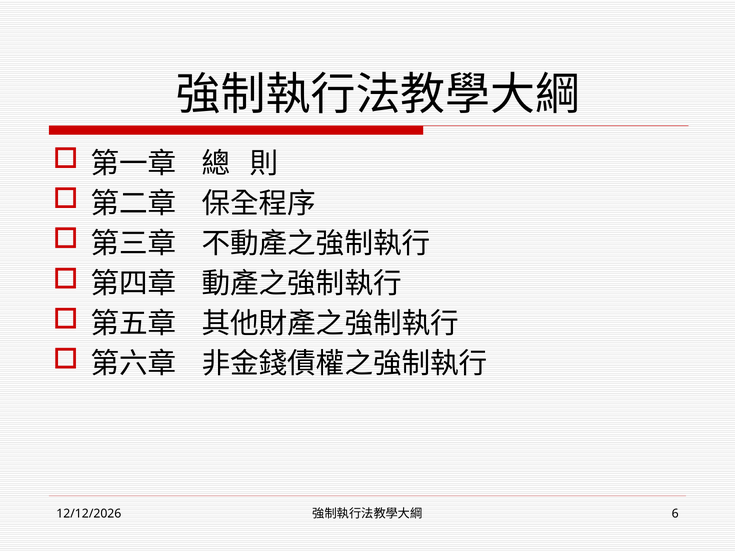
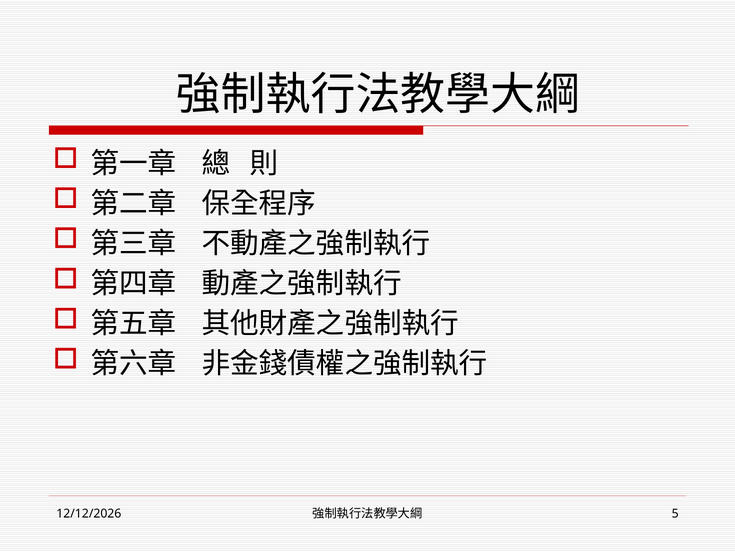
6: 6 -> 5 (675, 514)
